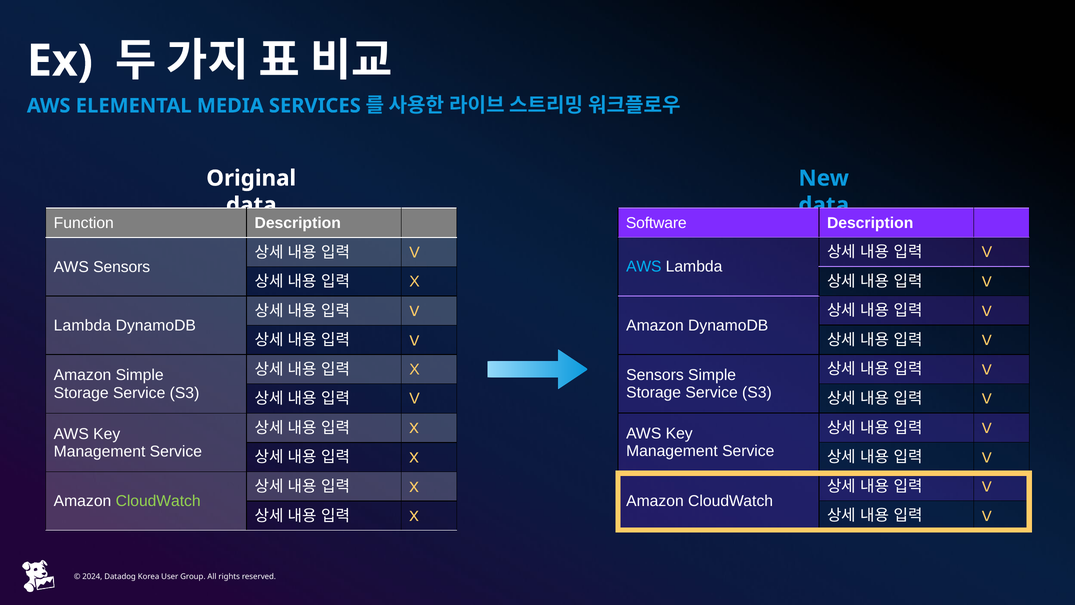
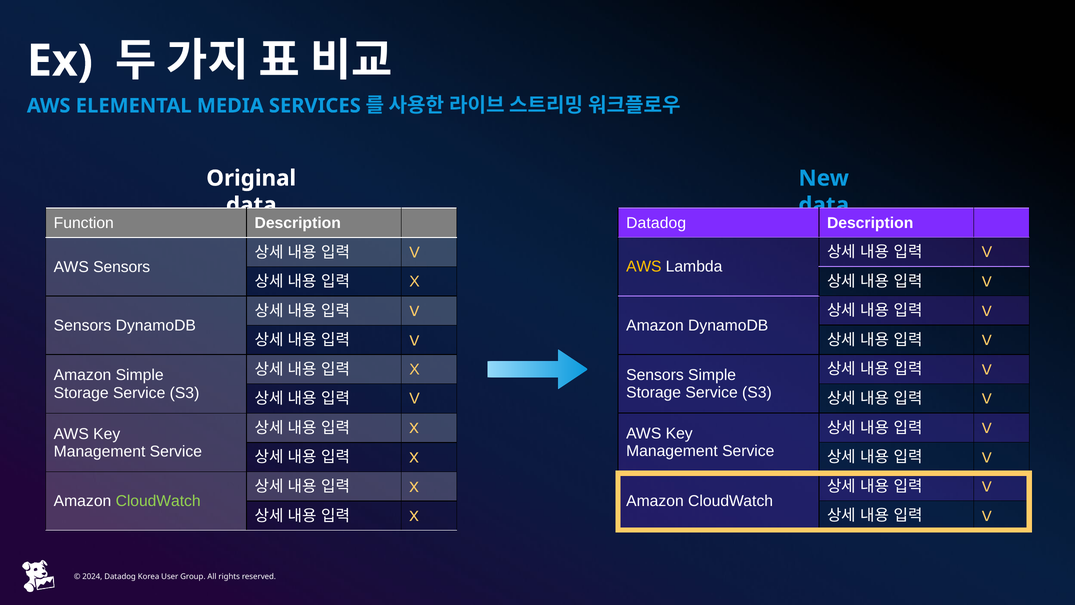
Software: Software -> Datadog (656, 223)
AWS colour: light blue -> yellow (644, 267)
Lambda: Lambda -> Sensors (83, 325)
